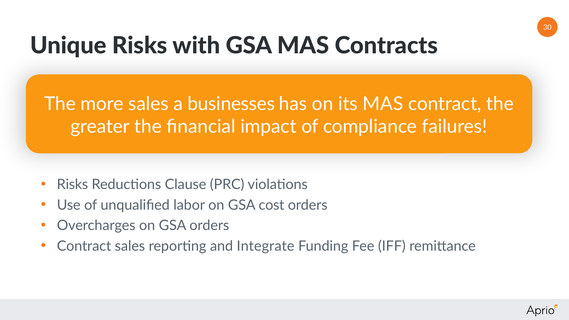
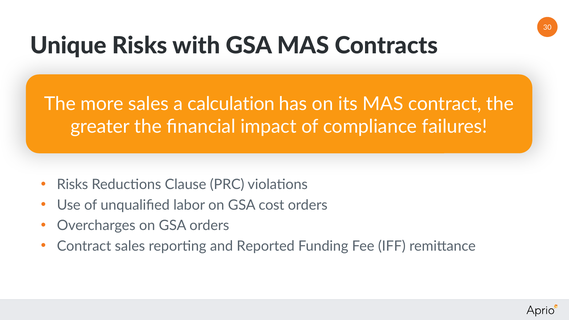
businesses: businesses -> calculation (231, 104)
Integrate: Integrate -> Reported (266, 246)
